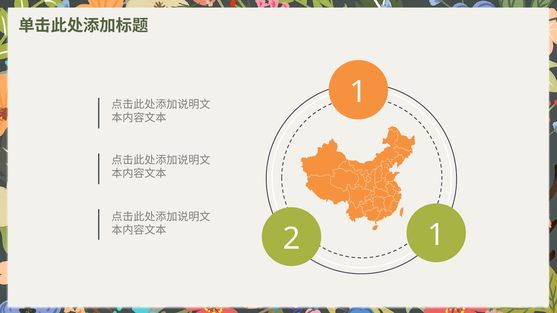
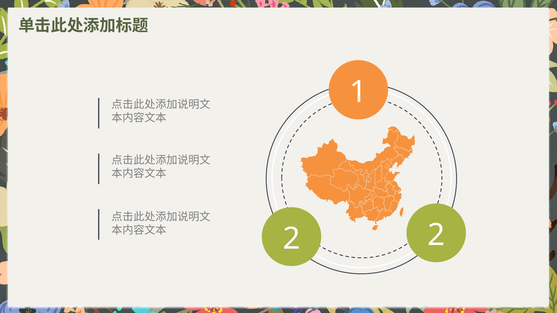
2 1: 1 -> 2 (436, 235)
